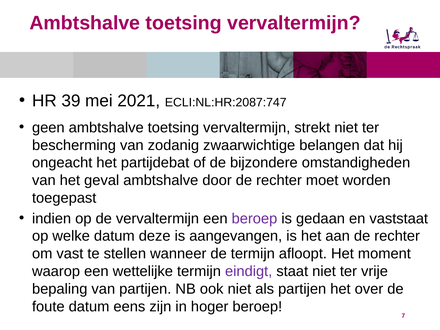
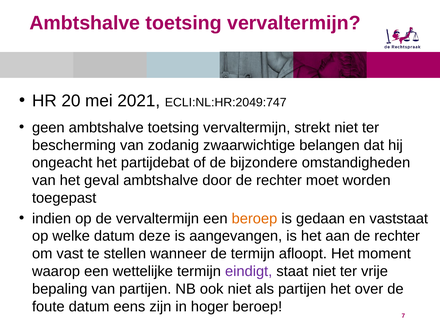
39: 39 -> 20 (71, 101)
ECLI:NL:HR:2087:747: ECLI:NL:HR:2087:747 -> ECLI:NL:HR:2049:747 (226, 102)
beroep colour: purple -> orange (254, 219)
